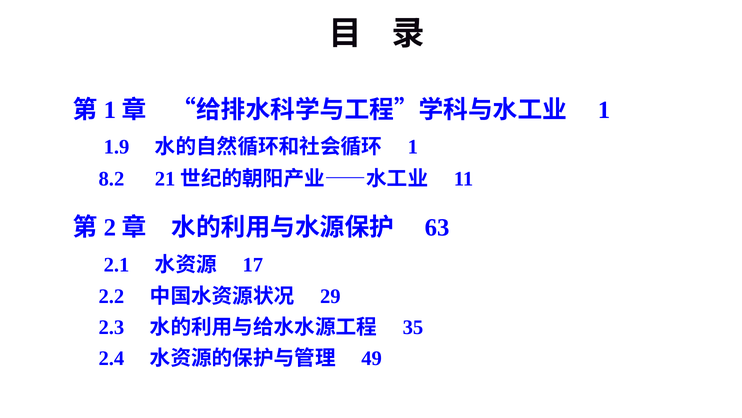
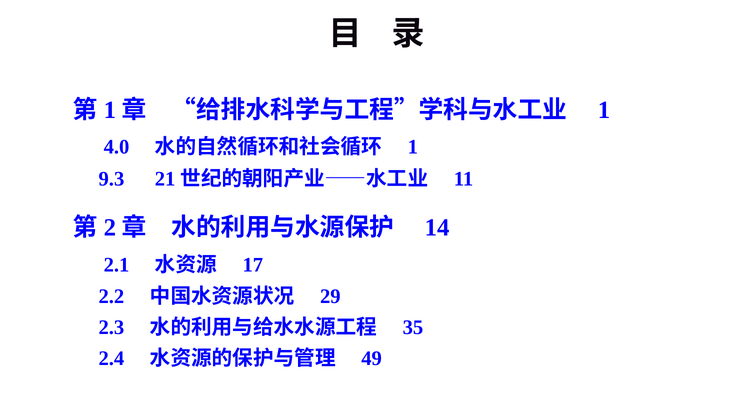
1.9: 1.9 -> 4.0 (117, 147)
8.2: 8.2 -> 9.3 (111, 179)
63: 63 -> 14 (437, 227)
